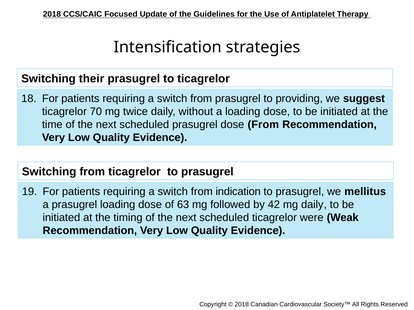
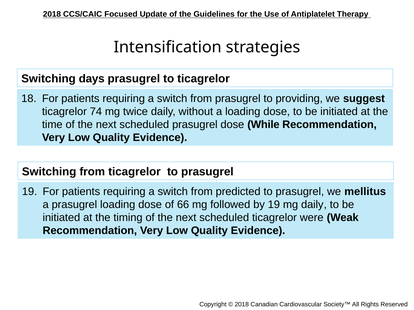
their: their -> days (92, 79)
70: 70 -> 74 (96, 112)
dose From: From -> While (263, 125)
indication: indication -> predicted (238, 192)
63: 63 -> 66 (183, 205)
by 42: 42 -> 19 (274, 205)
